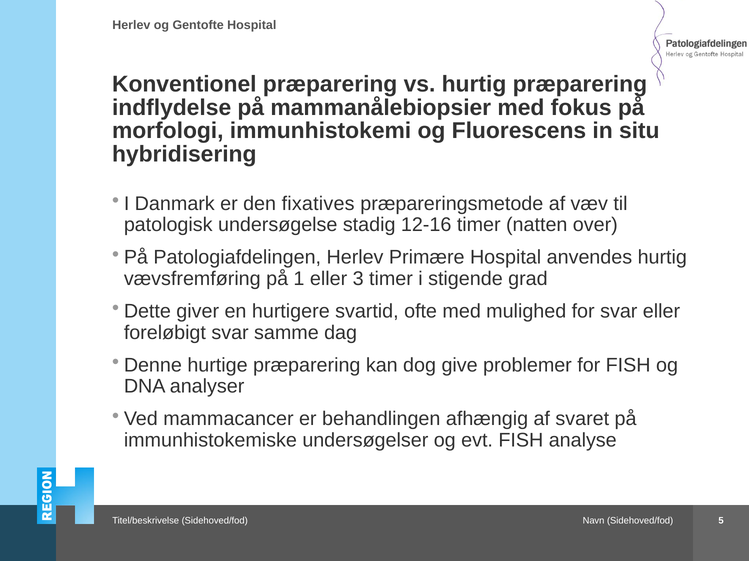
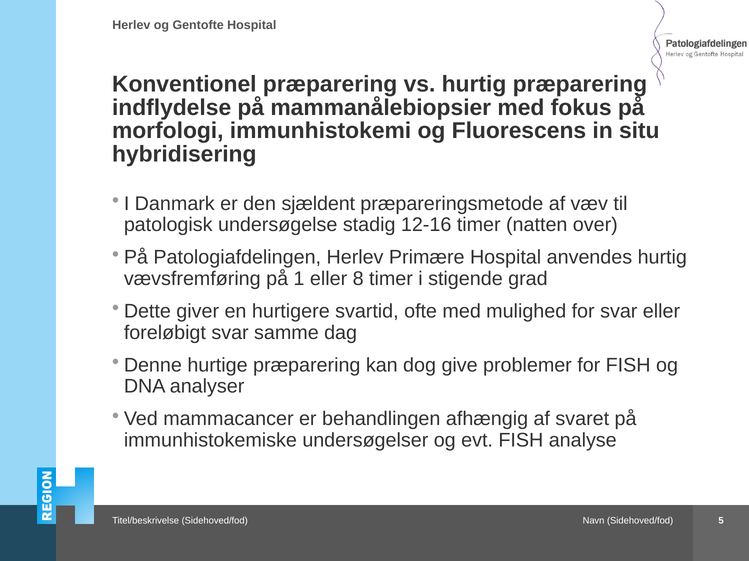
fixatives: fixatives -> sjældent (318, 204)
3: 3 -> 8 (358, 279)
